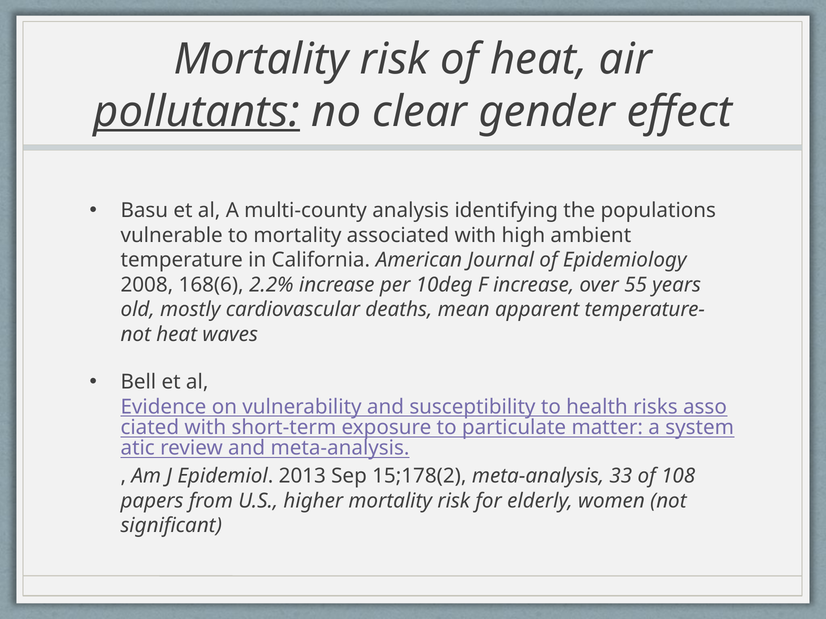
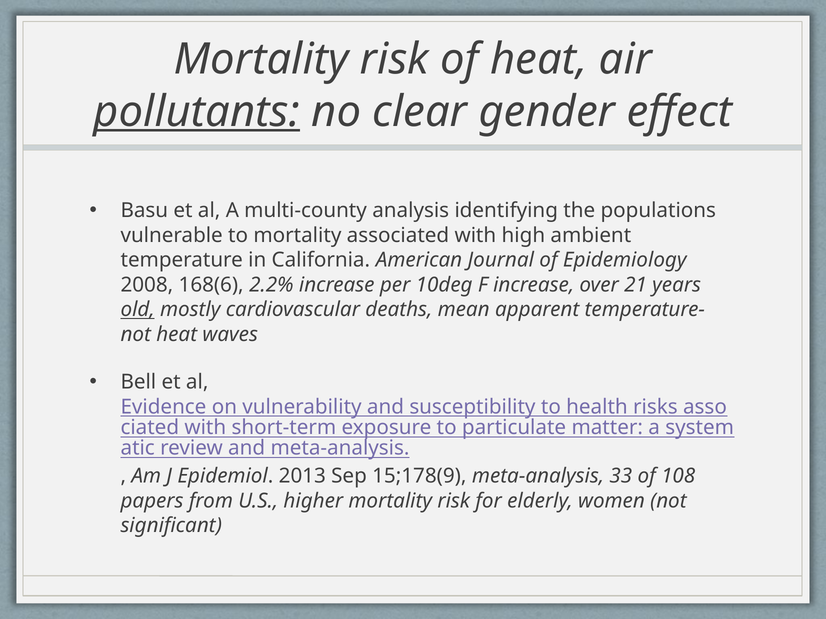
55: 55 -> 21 (636, 285)
old underline: none -> present (138, 310)
15;178(2: 15;178(2 -> 15;178(9 (419, 477)
